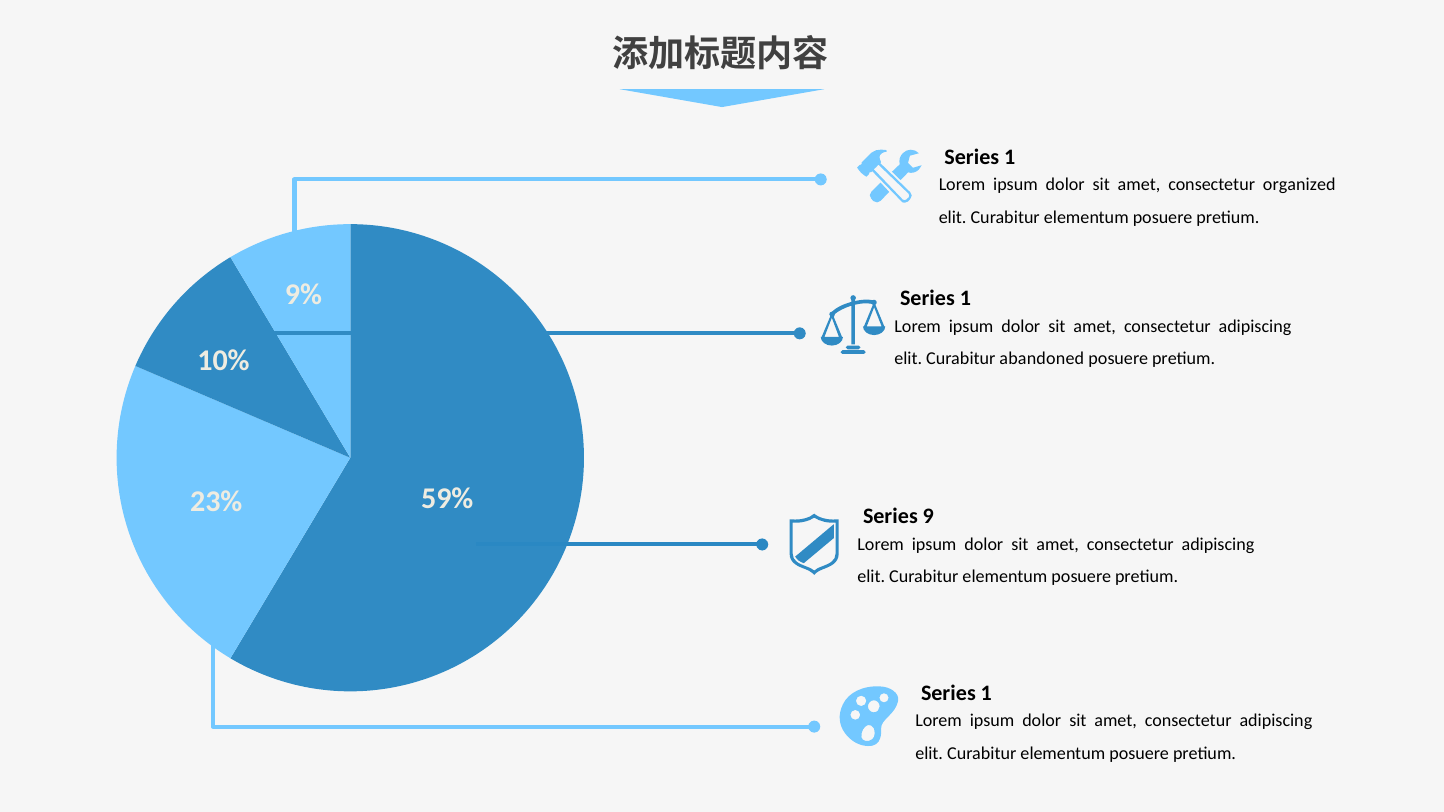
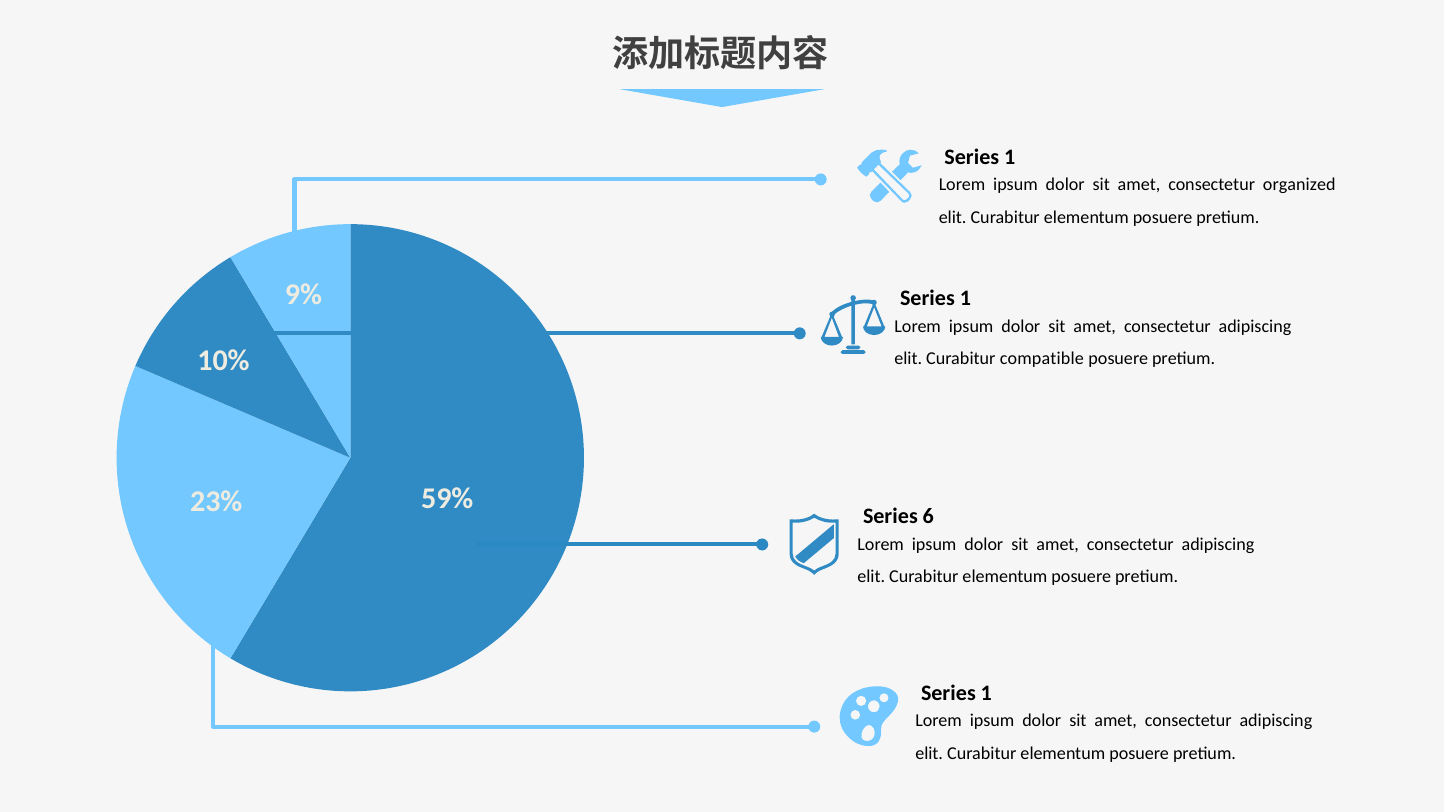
abandoned: abandoned -> compatible (1042, 359)
9: 9 -> 6 (928, 517)
